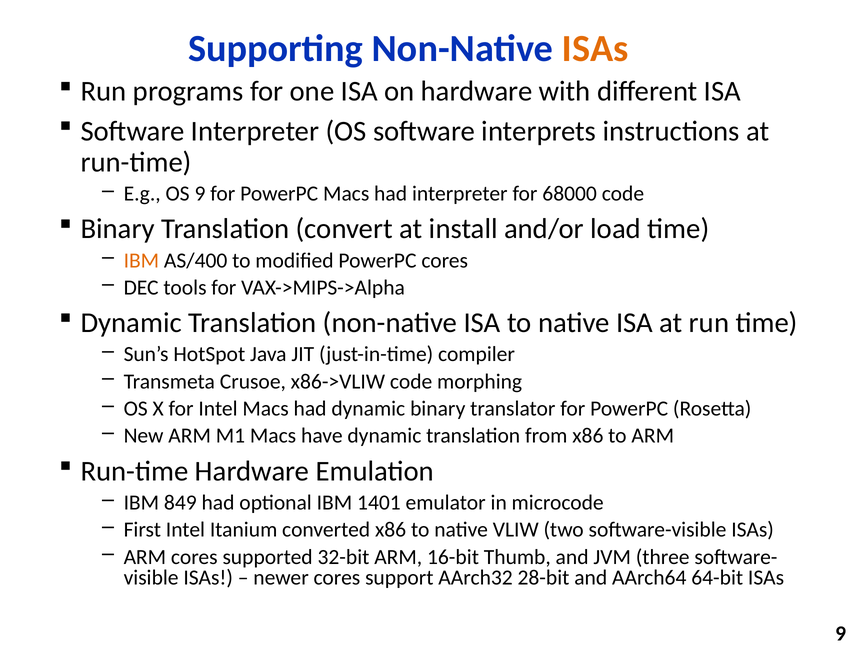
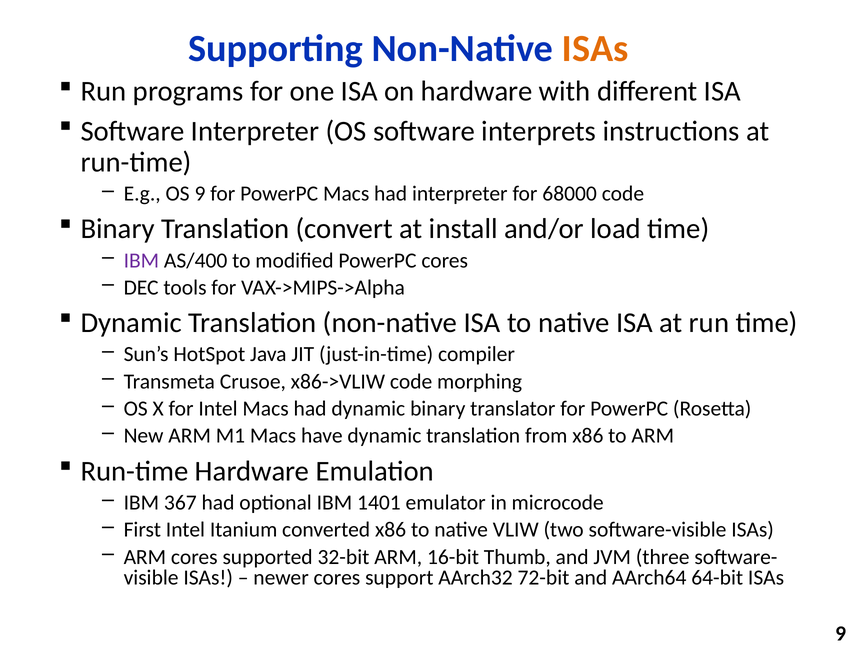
IBM colour: orange -> purple (141, 261)
849: 849 -> 367 (180, 503)
28-bit: 28-bit -> 72-bit (543, 578)
